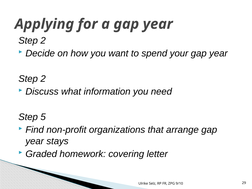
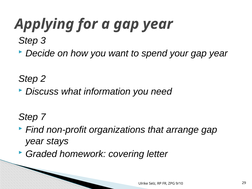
2: 2 -> 3 (43, 41)
5: 5 -> 7 (43, 117)
